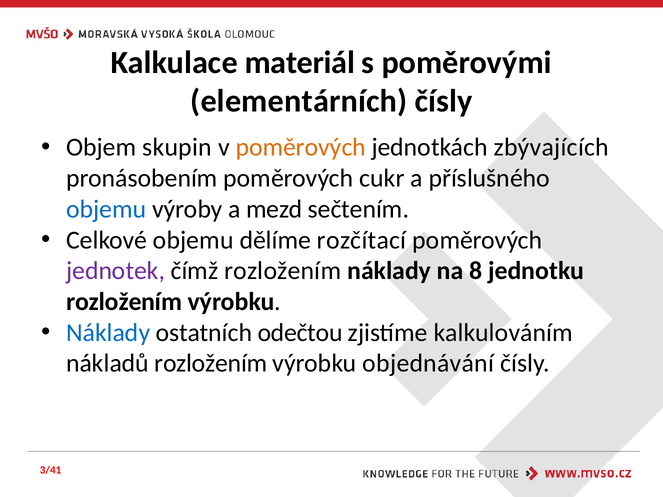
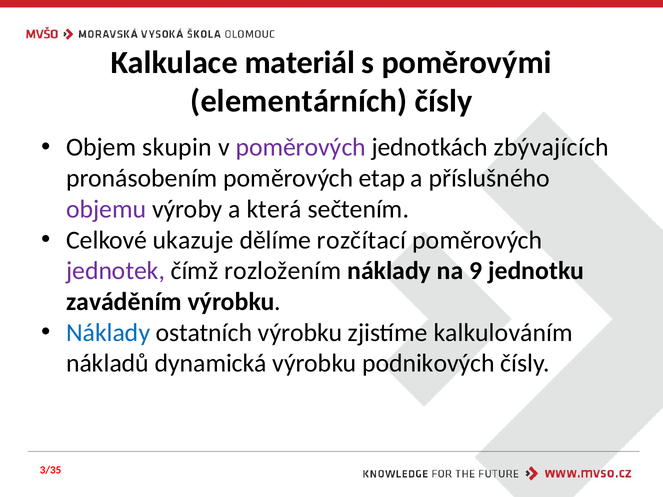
poměrových colour: orange -> purple (301, 147)
cukr: cukr -> etap (382, 178)
objemu colour: blue -> purple (106, 209)
mezd: mezd -> která (274, 209)
Celkové objemu: objemu -> ukazuje (193, 240)
8: 8 -> 9 (476, 271)
rozložením: rozložením -> zaváděním (124, 302)
ostatních odečtou: odečtou -> výrobku (300, 333)
nákladů rozložením: rozložením -> dynamická (211, 364)
objednávání: objednávání -> podnikových (428, 364)
3/41: 3/41 -> 3/35 (50, 470)
